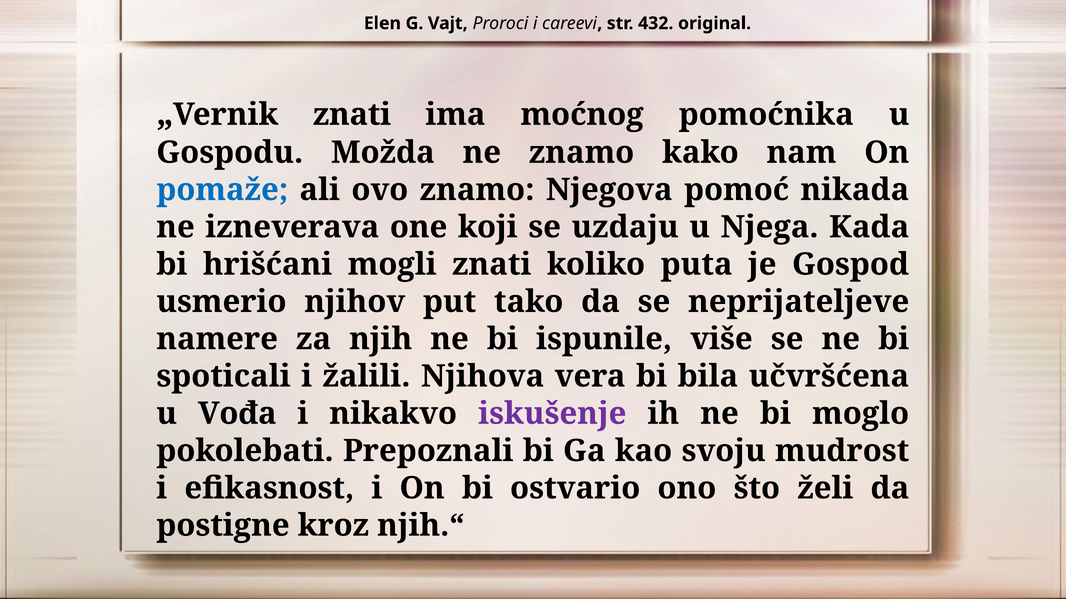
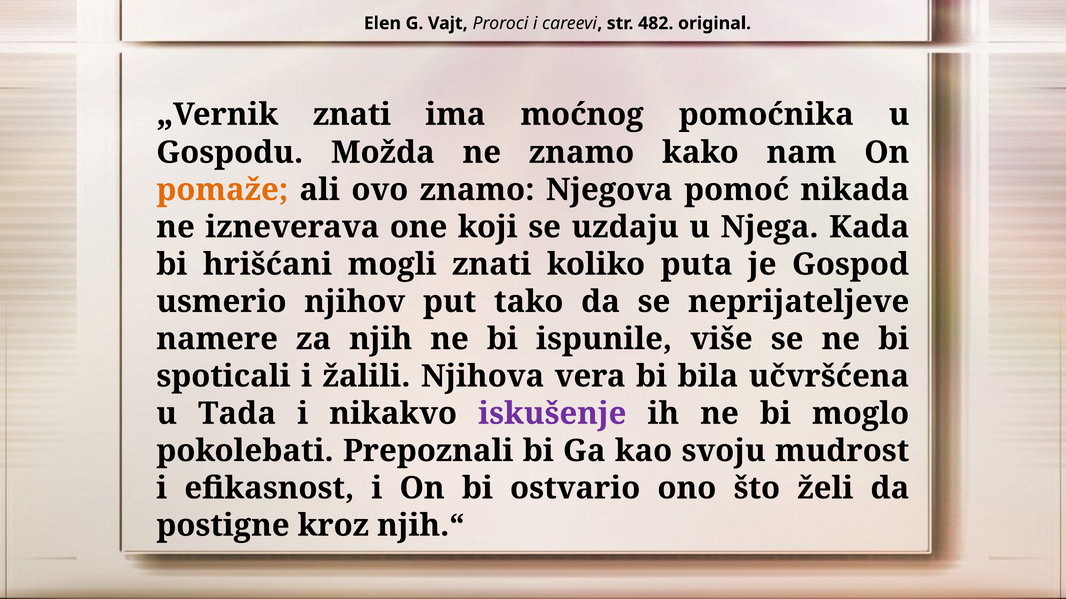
432: 432 -> 482 (656, 23)
pomaže colour: blue -> orange (222, 190)
Vođa: Vođa -> Tada (237, 414)
